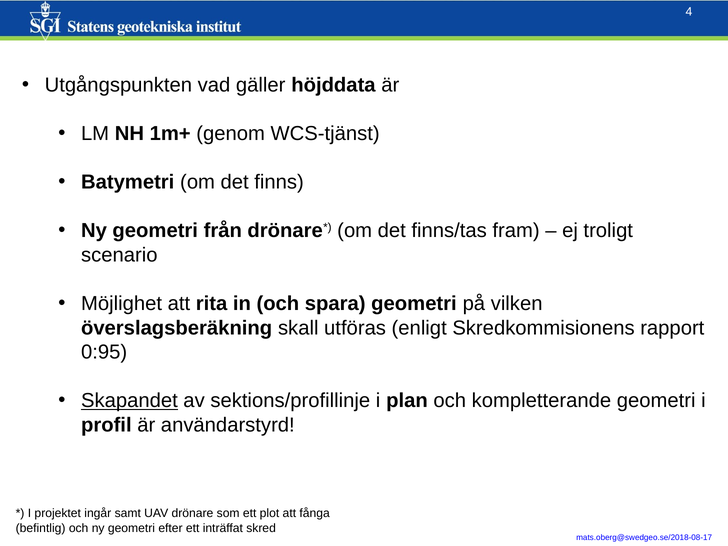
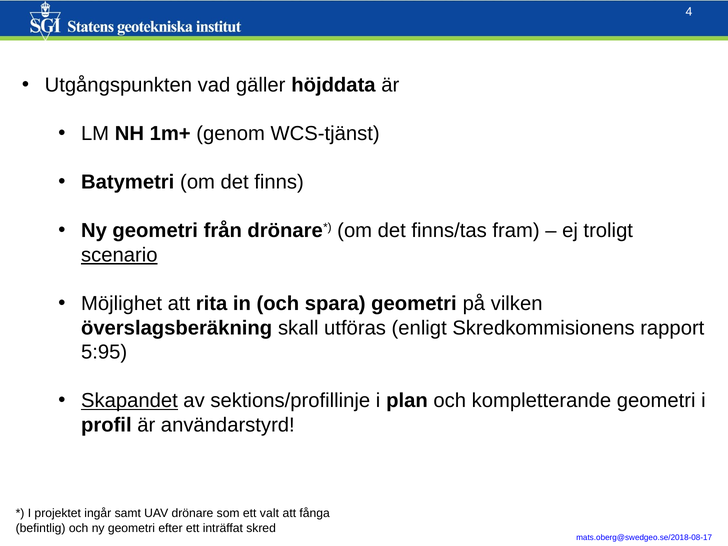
scenario underline: none -> present (119, 255)
0:95: 0:95 -> 5:95 (104, 352)
plot: plot -> valt (269, 513)
